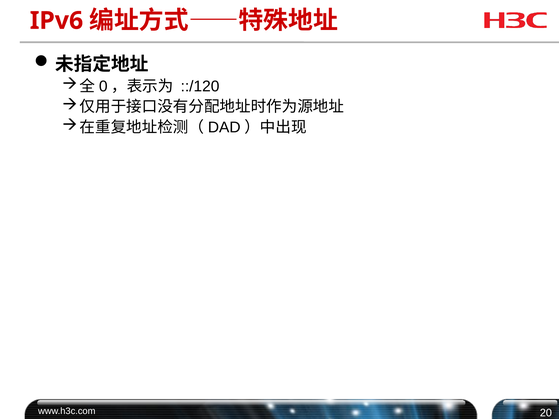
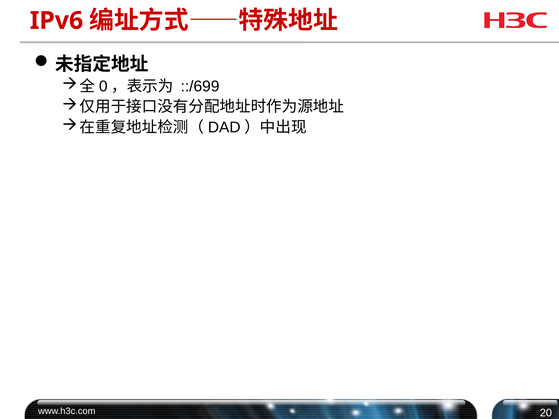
::/120: ::/120 -> ::/699 (200, 86)
